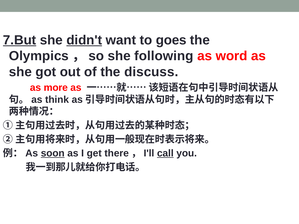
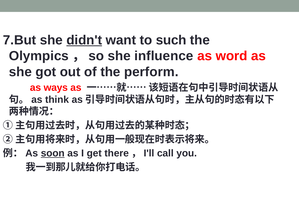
7.But underline: present -> none (20, 40)
goes: goes -> such (171, 40)
following: following -> influence (164, 56)
discuss: discuss -> perform (151, 72)
more: more -> ways (56, 88)
call underline: present -> none (165, 153)
